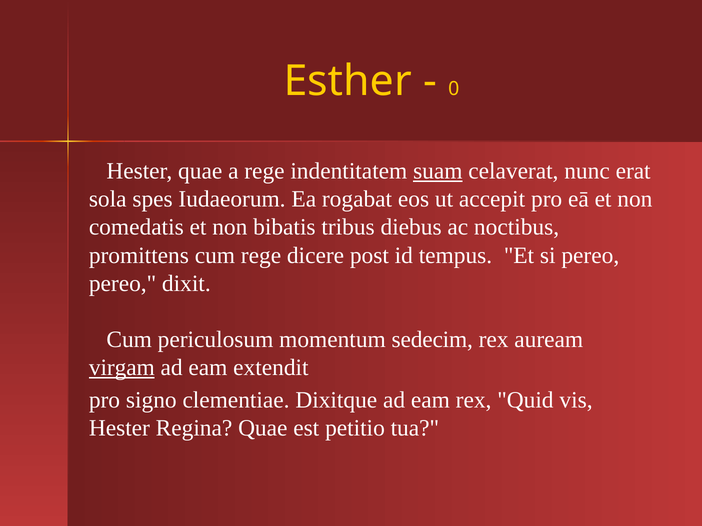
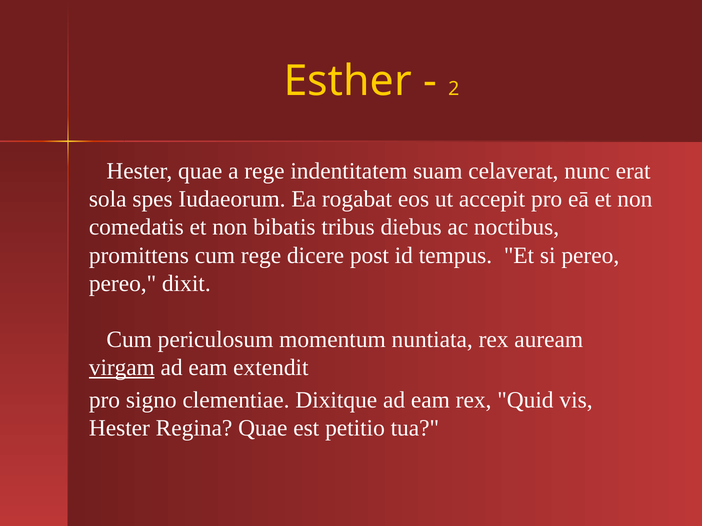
0: 0 -> 2 (454, 89)
suam underline: present -> none (438, 171)
sedecim: sedecim -> nuntiata (432, 340)
